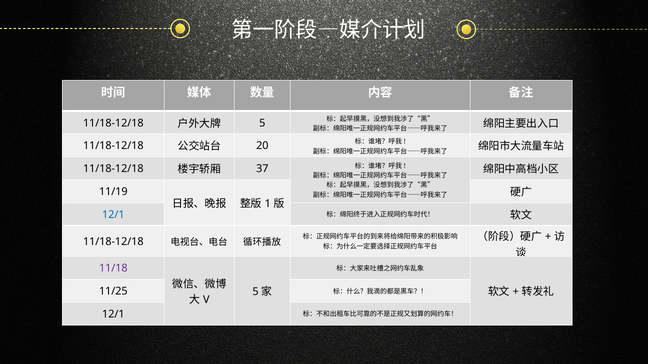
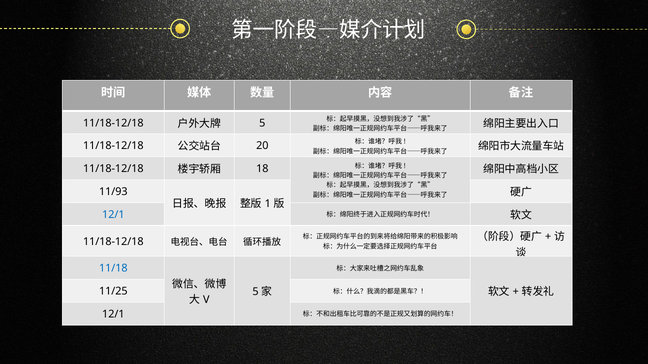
37: 37 -> 18 (262, 169)
11/19: 11/19 -> 11/93 (113, 192)
11/18 colour: purple -> blue (113, 269)
